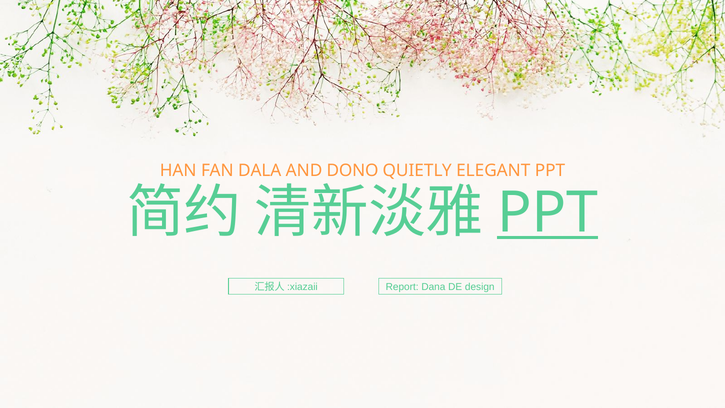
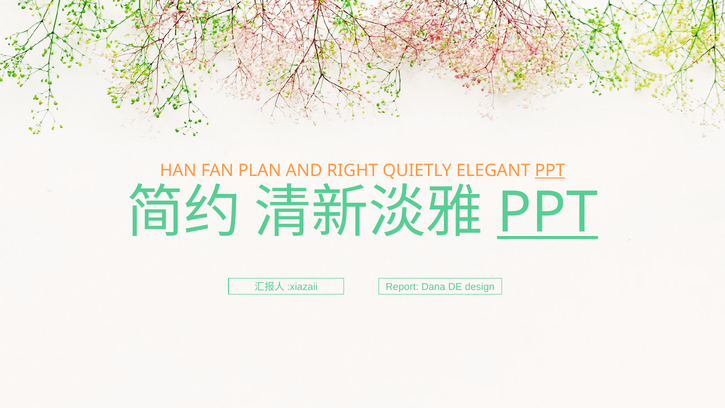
DALA: DALA -> PLAN (260, 171)
DONO: DONO -> RIGHT (352, 171)
PPT underline: none -> present (550, 171)
